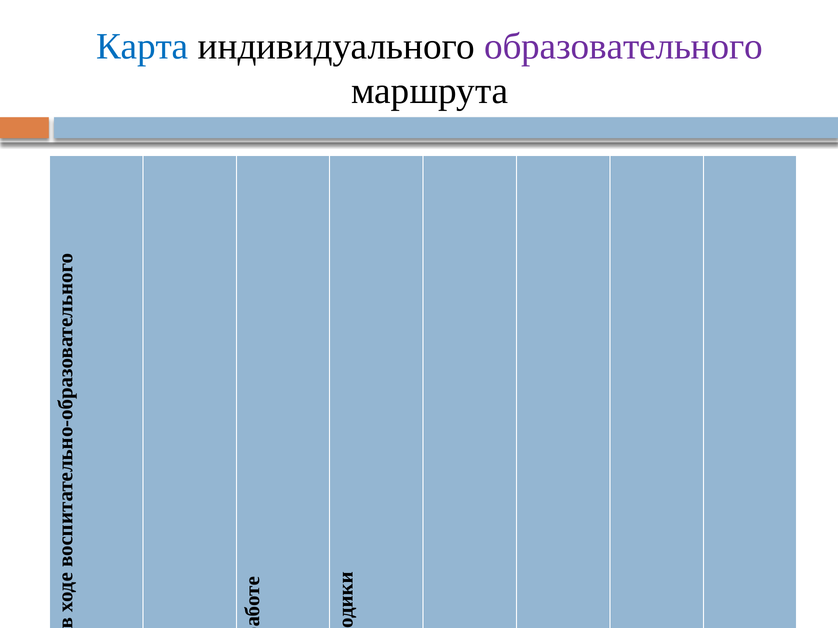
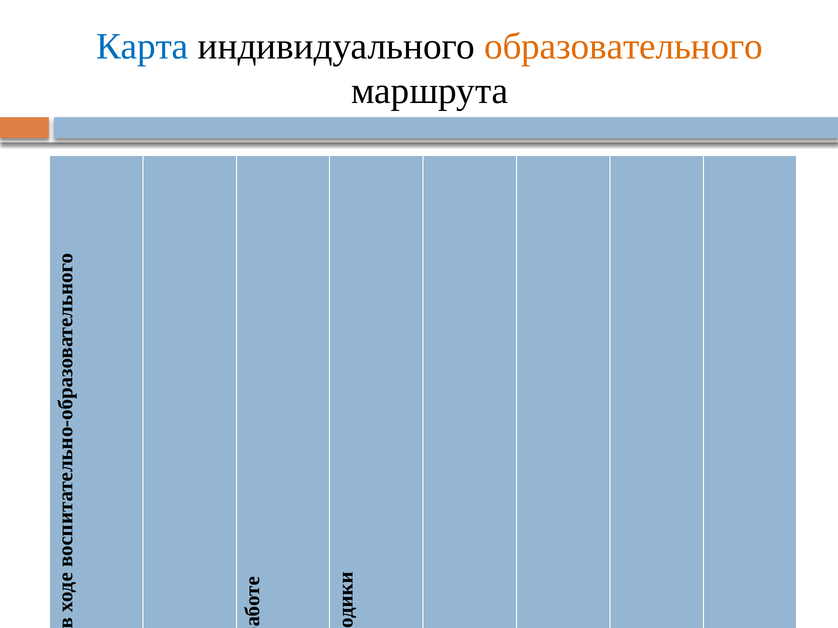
образовательного colour: purple -> orange (624, 47)
